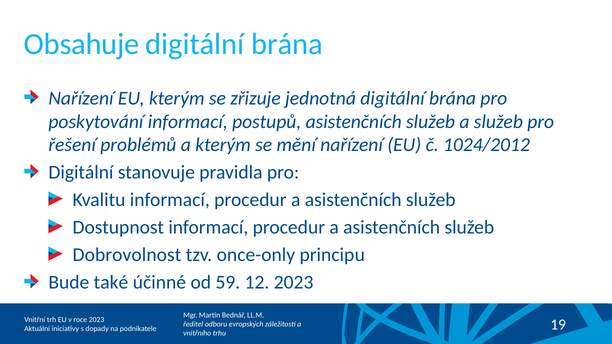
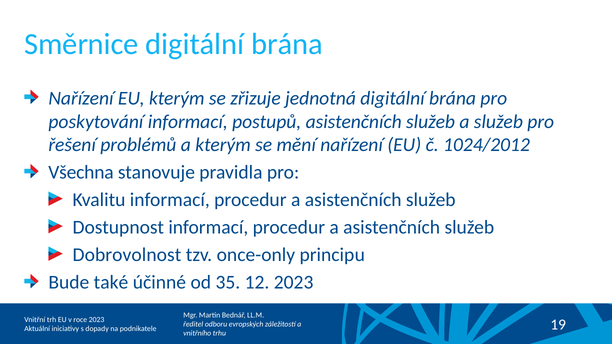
Obsahuje: Obsahuje -> Směrnice (82, 44)
Digitální: Digitální -> Všechna (81, 173)
59: 59 -> 35 (228, 283)
